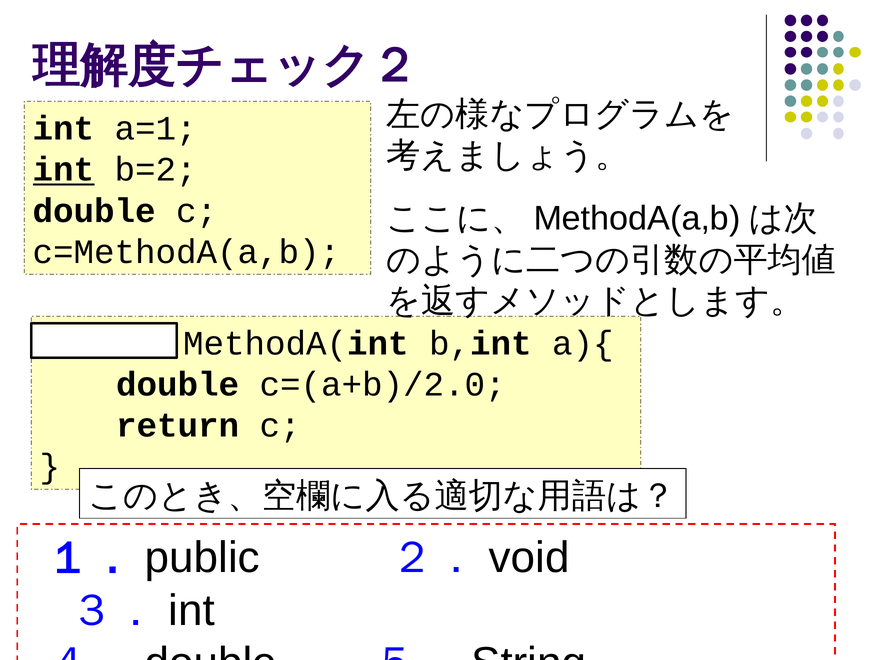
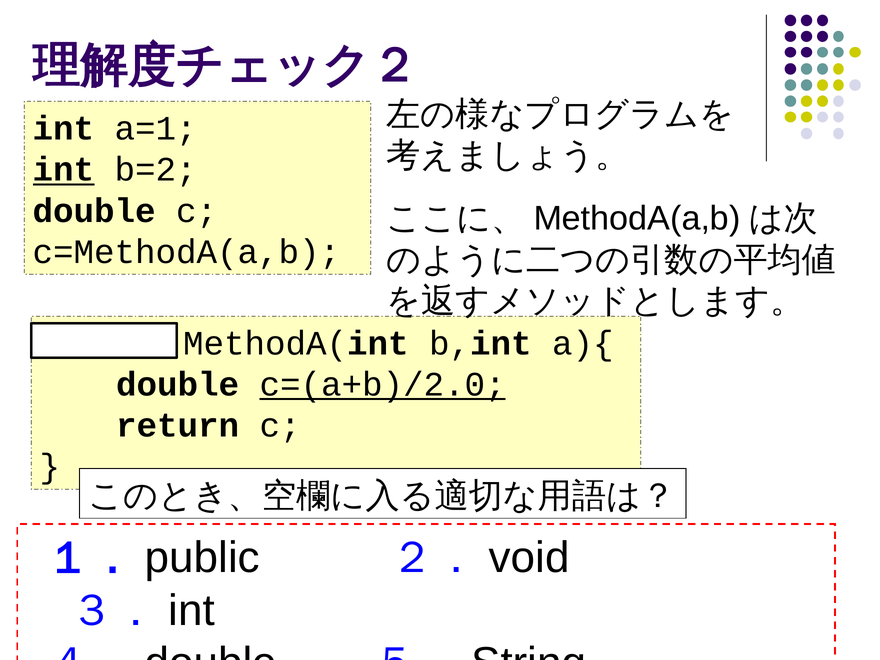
c=(a+b)/2.0 underline: none -> present (383, 384)
